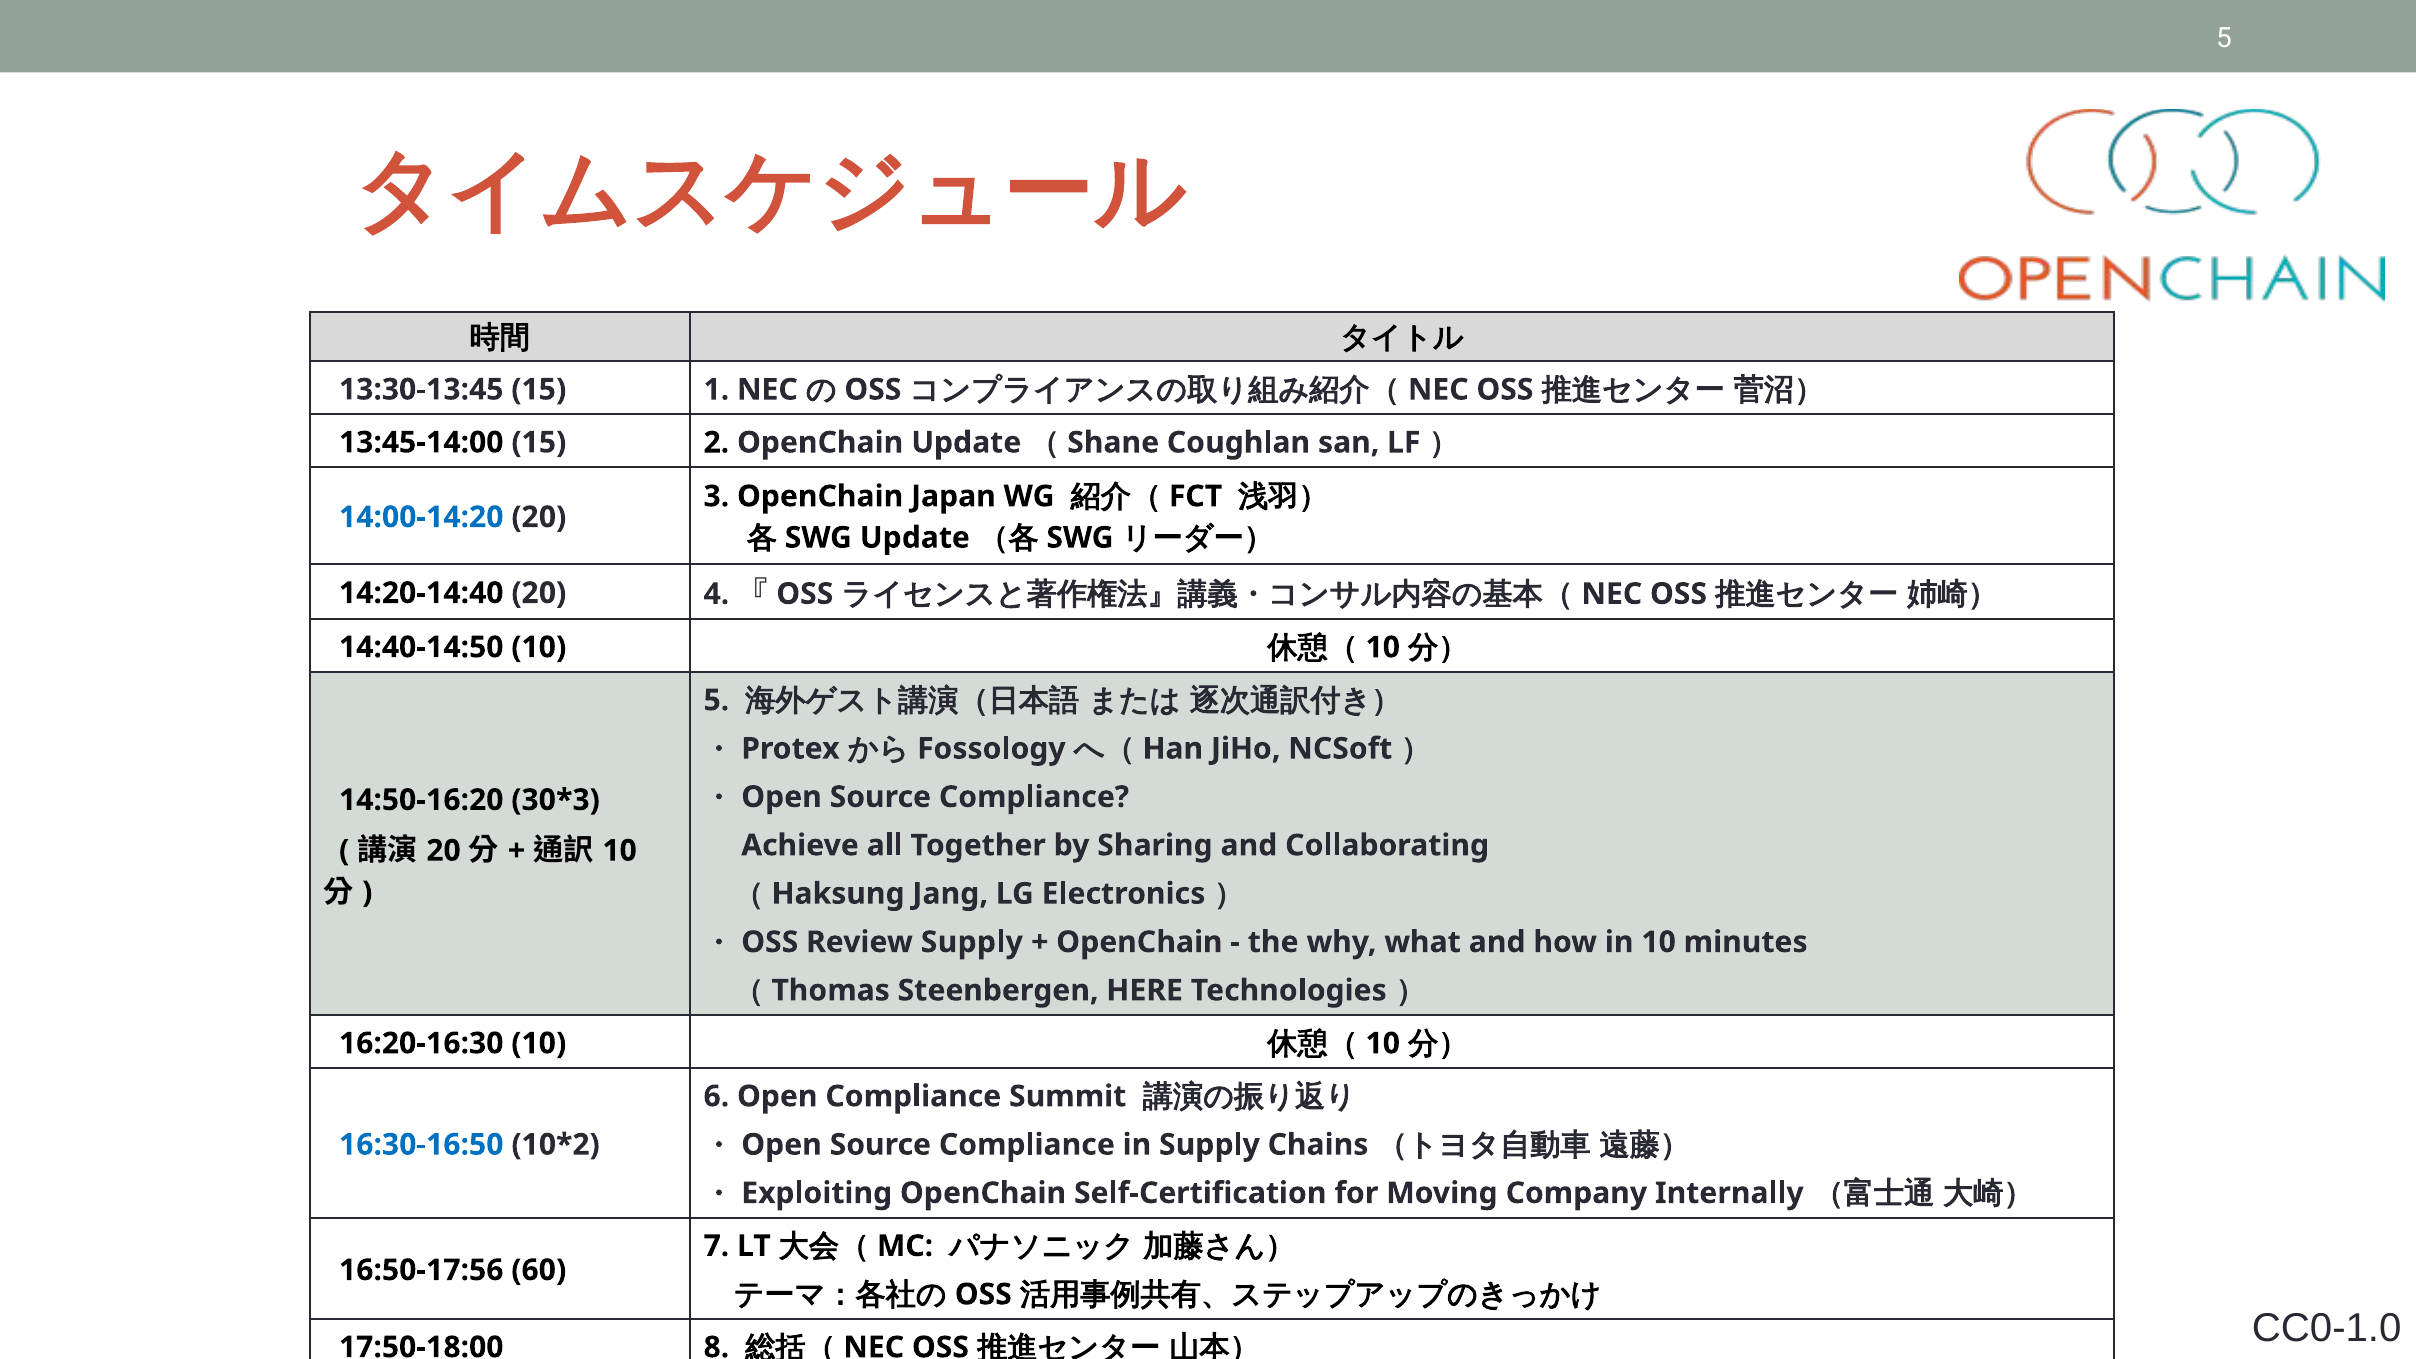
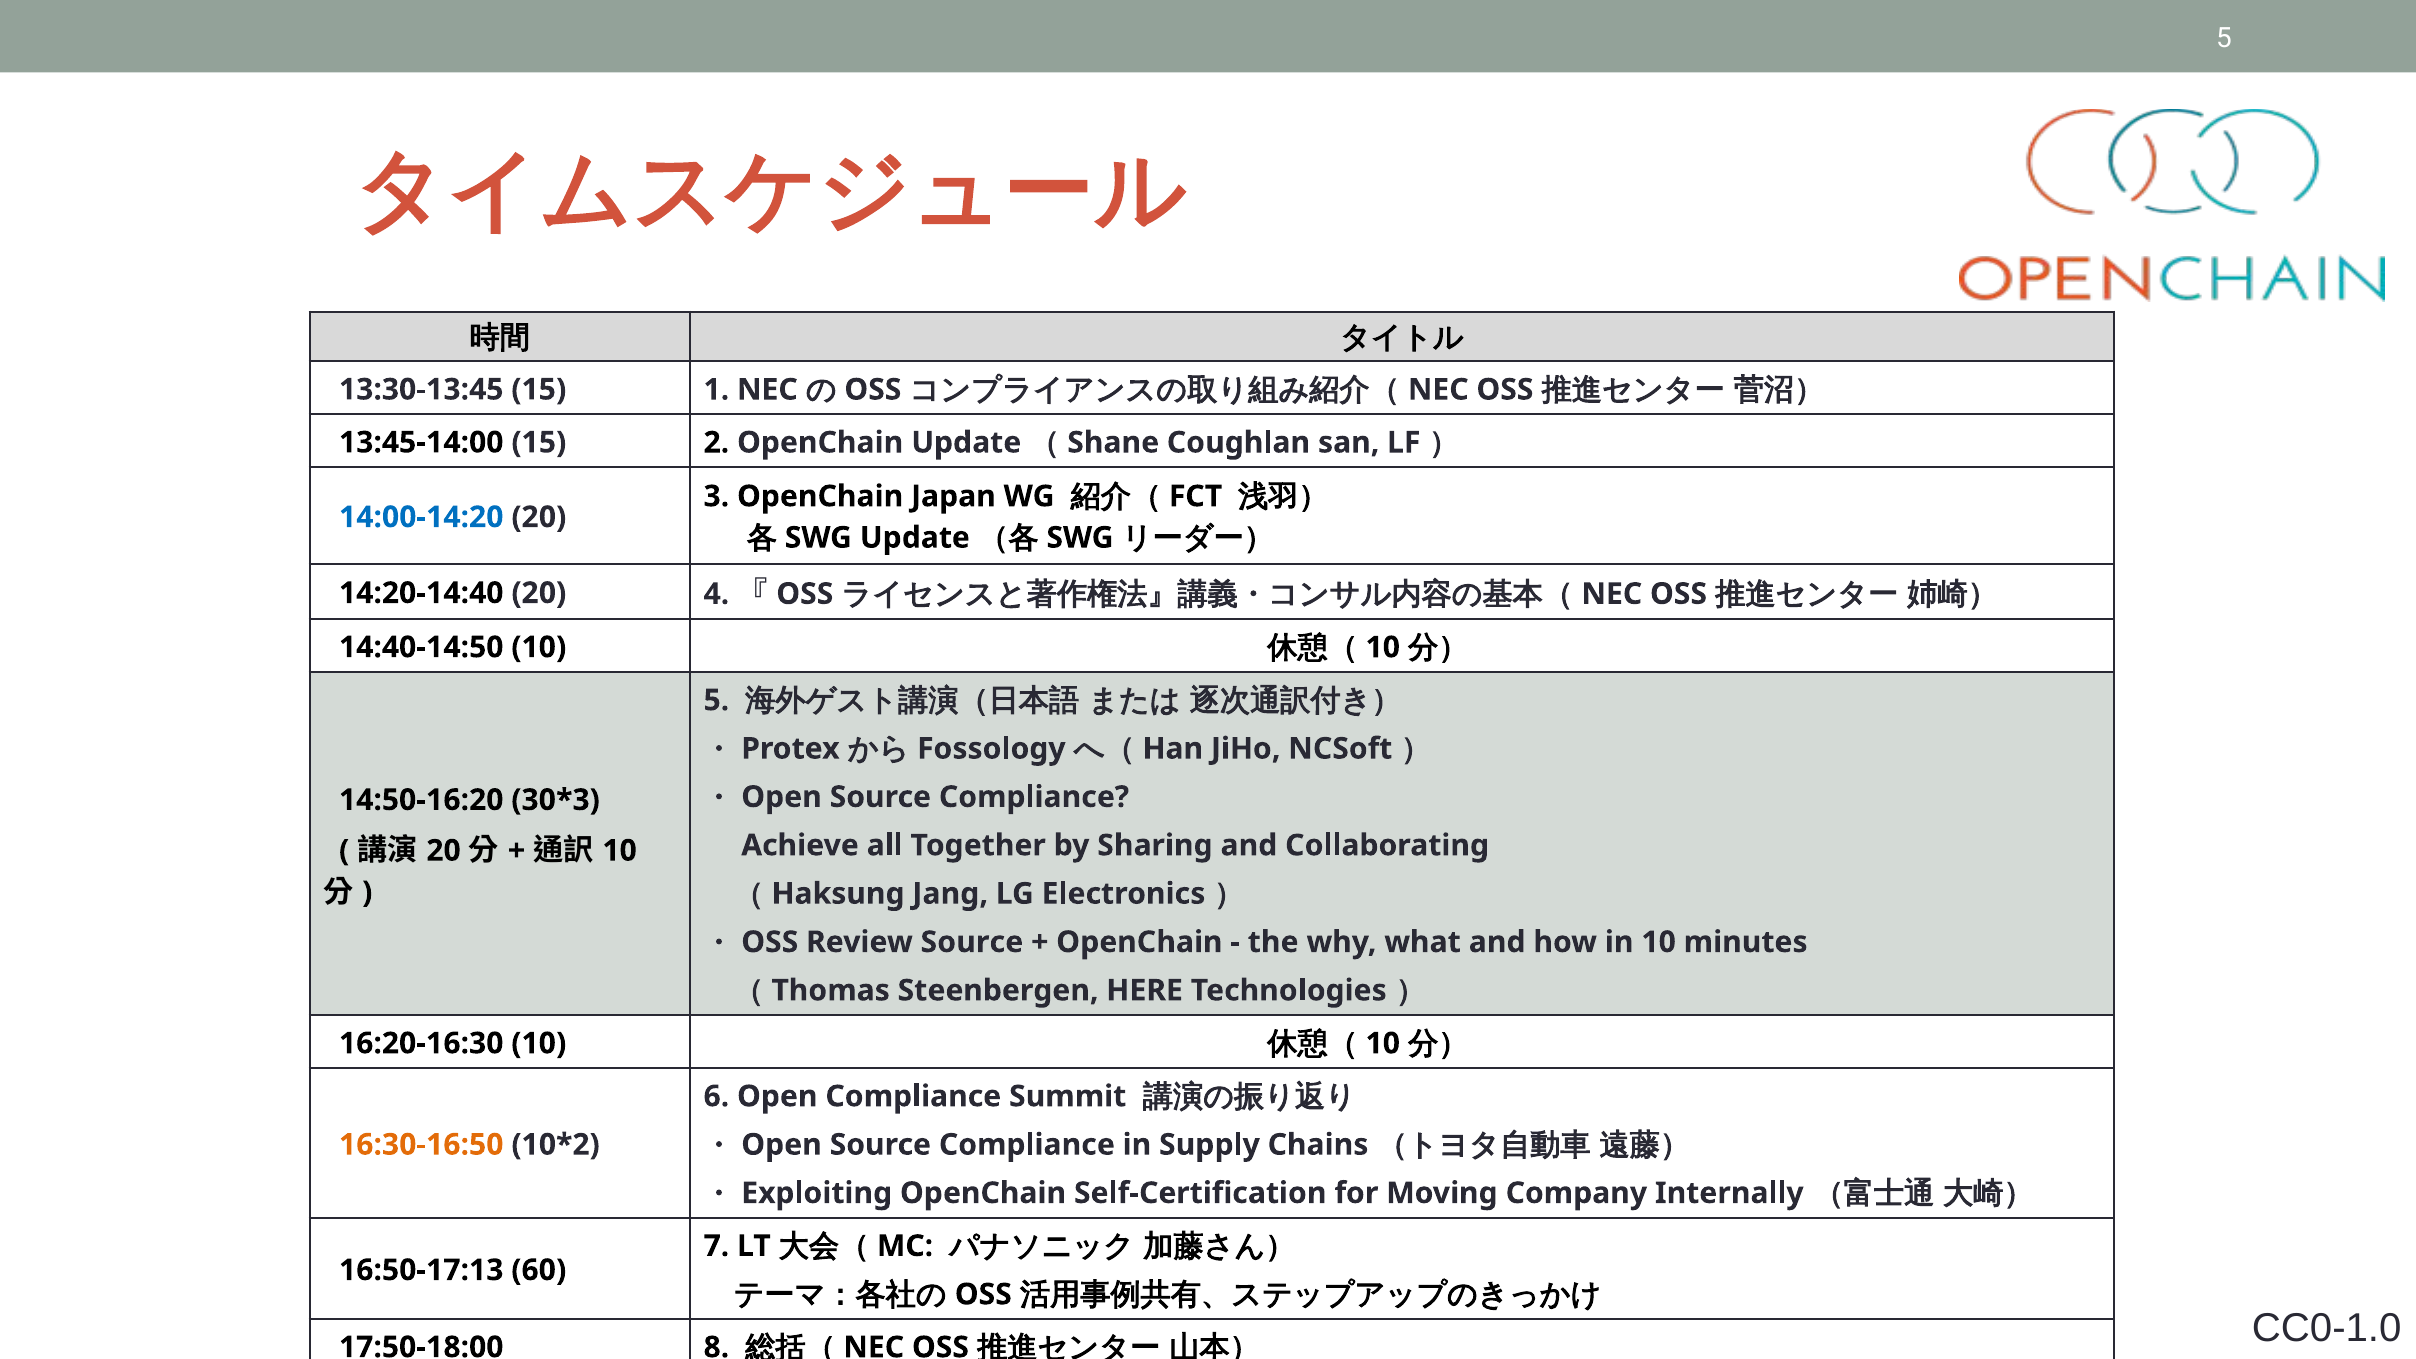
Review Supply: Supply -> Source (972, 942)
16:30-16:50 colour: blue -> orange (421, 1145)
16:50-17:56: 16:50-17:56 -> 16:50-17:13 (421, 1270)
